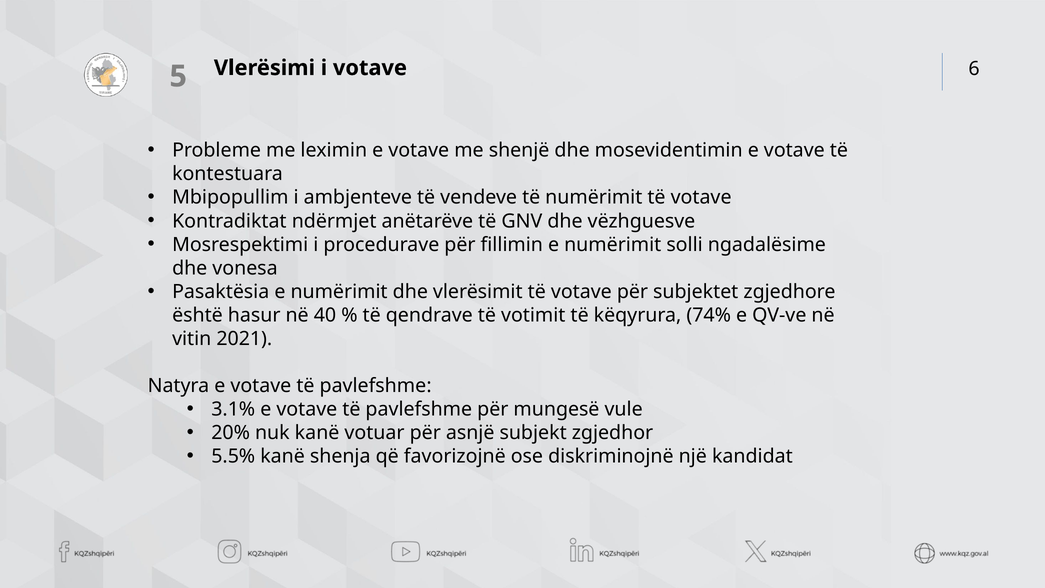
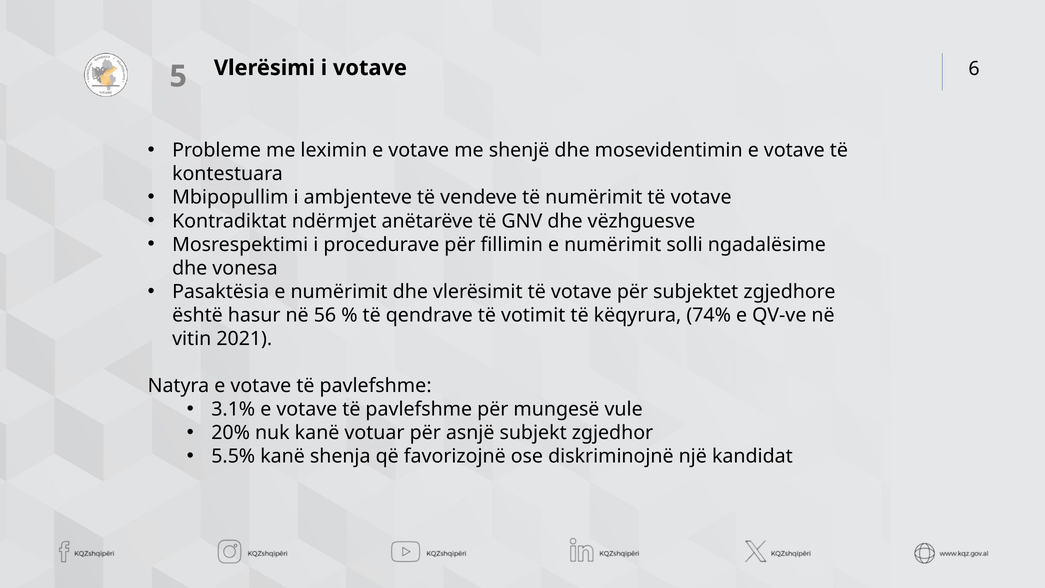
40: 40 -> 56 (325, 315)
